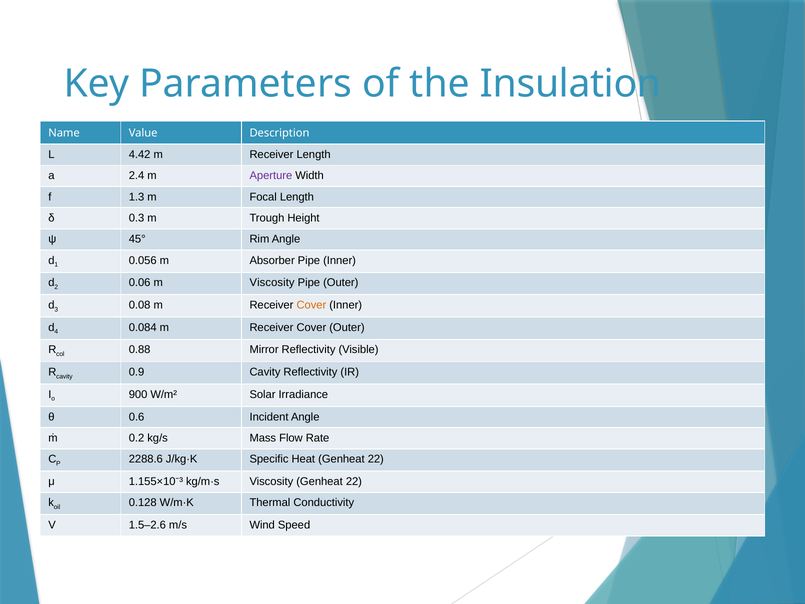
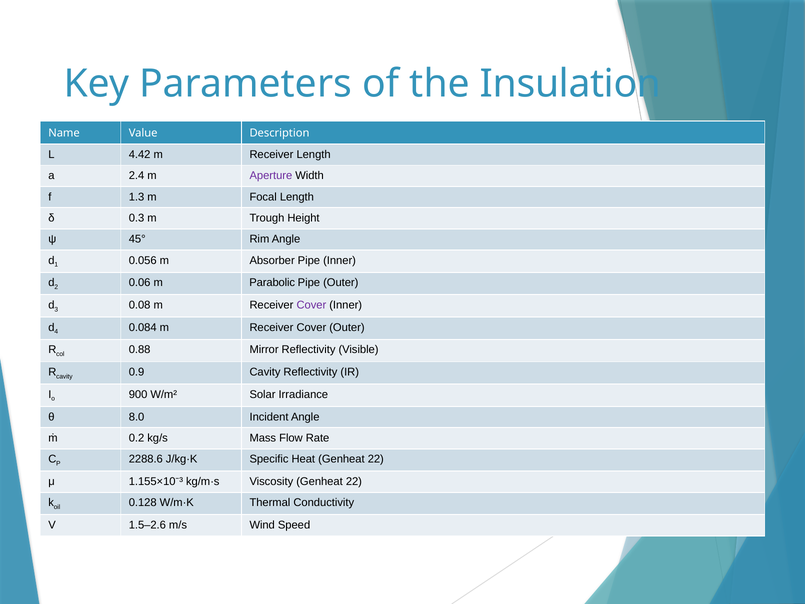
m Viscosity: Viscosity -> Parabolic (272, 283)
Cover colour: orange -> purple (311, 305)
0.6: 0.6 -> 8.0 (137, 417)
